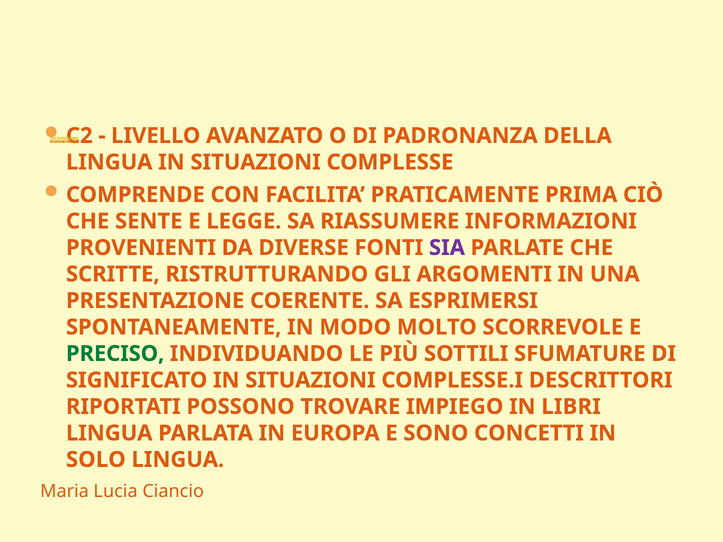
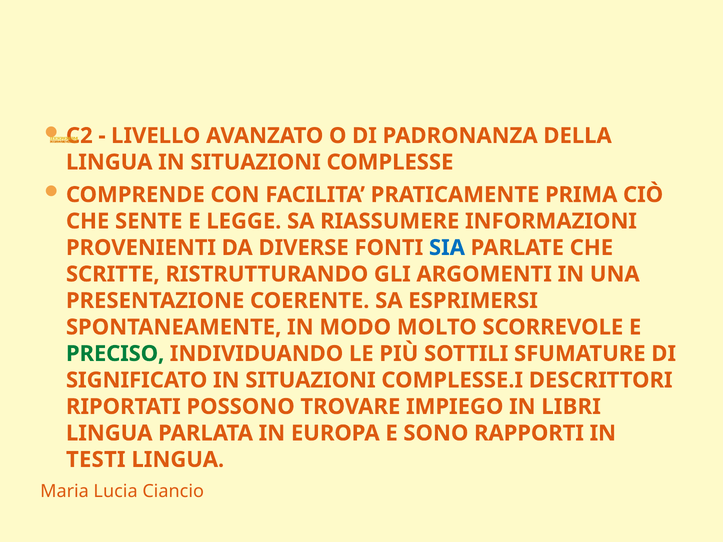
SIA colour: purple -> blue (447, 248)
CONCETTI: CONCETTI -> RAPPORTI (529, 433)
SOLO: SOLO -> TESTI (96, 460)
